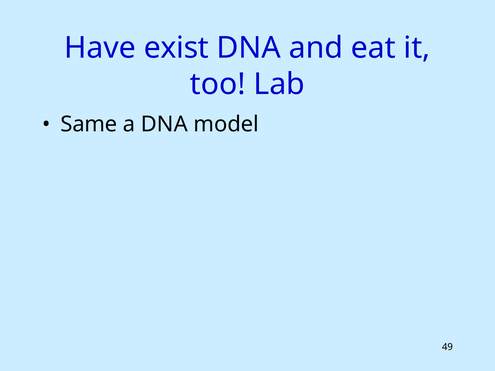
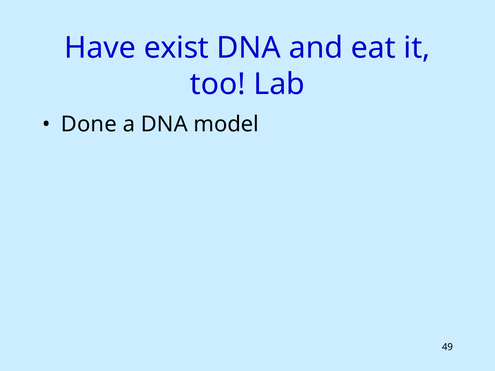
Same: Same -> Done (89, 124)
